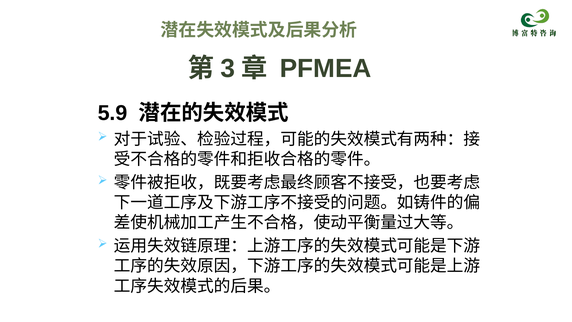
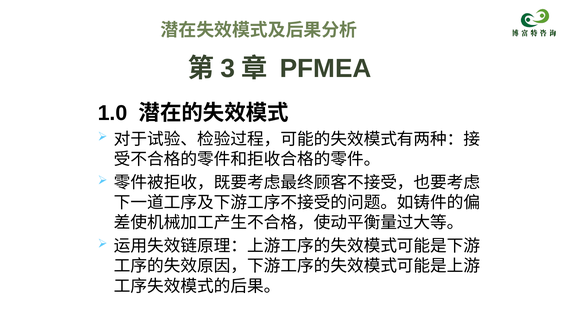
5.9: 5.9 -> 1.0 (113, 113)
